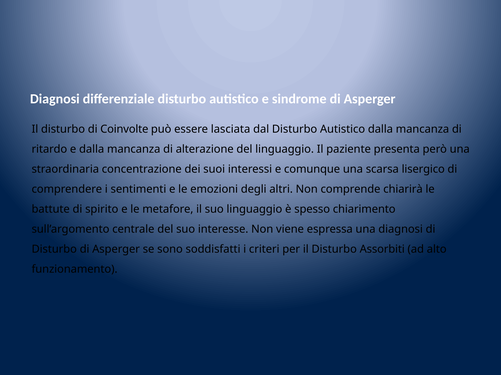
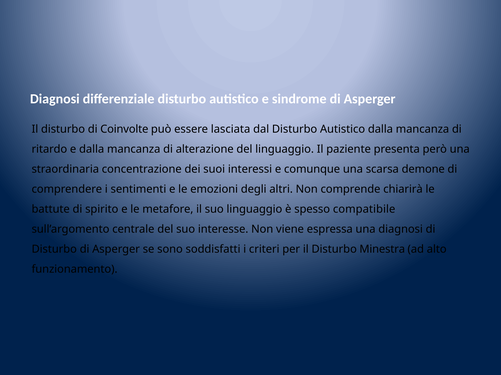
lisergico: lisergico -> demone (423, 170)
chiarimento: chiarimento -> compatibile (364, 210)
Assorbiti: Assorbiti -> Minestra (382, 250)
